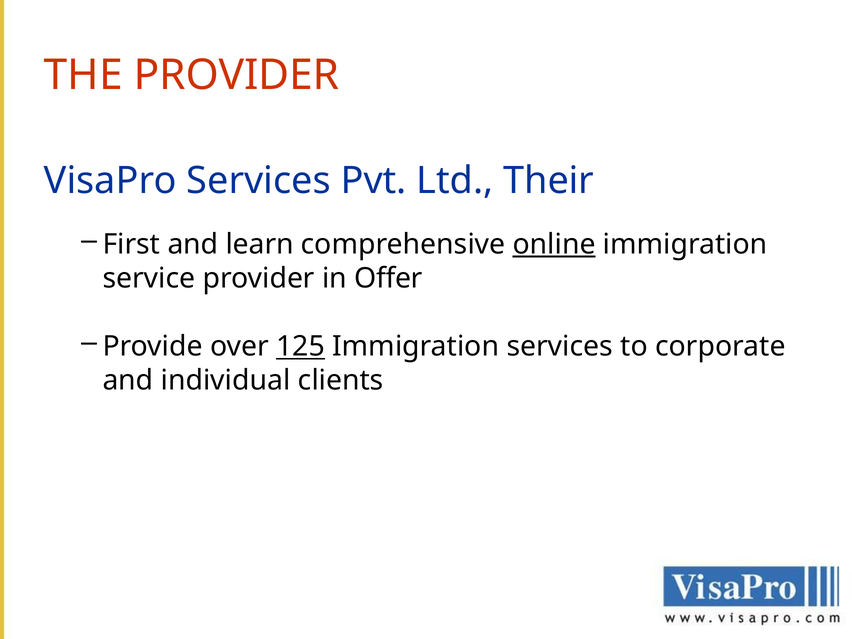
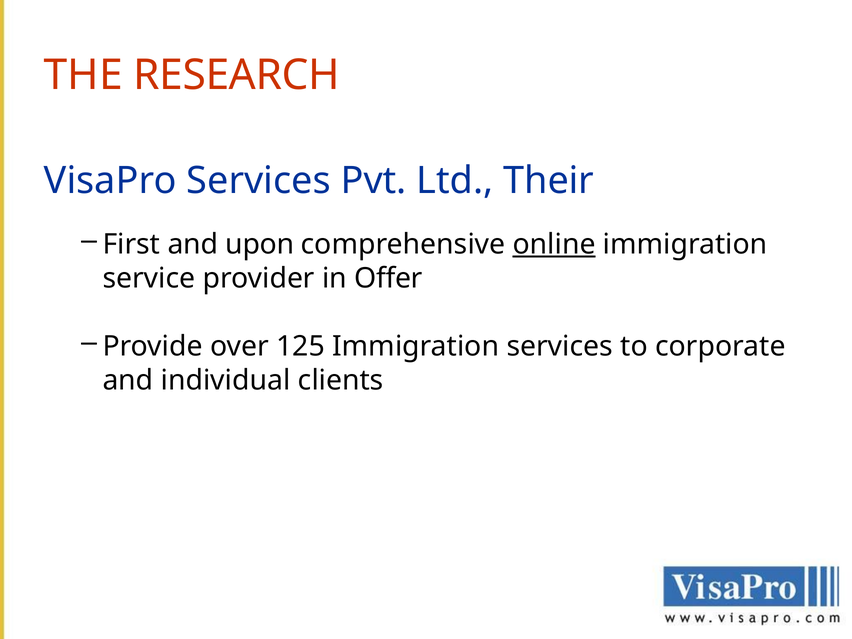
THE PROVIDER: PROVIDER -> RESEARCH (237, 75)
learn: learn -> upon (260, 244)
125 underline: present -> none (301, 347)
